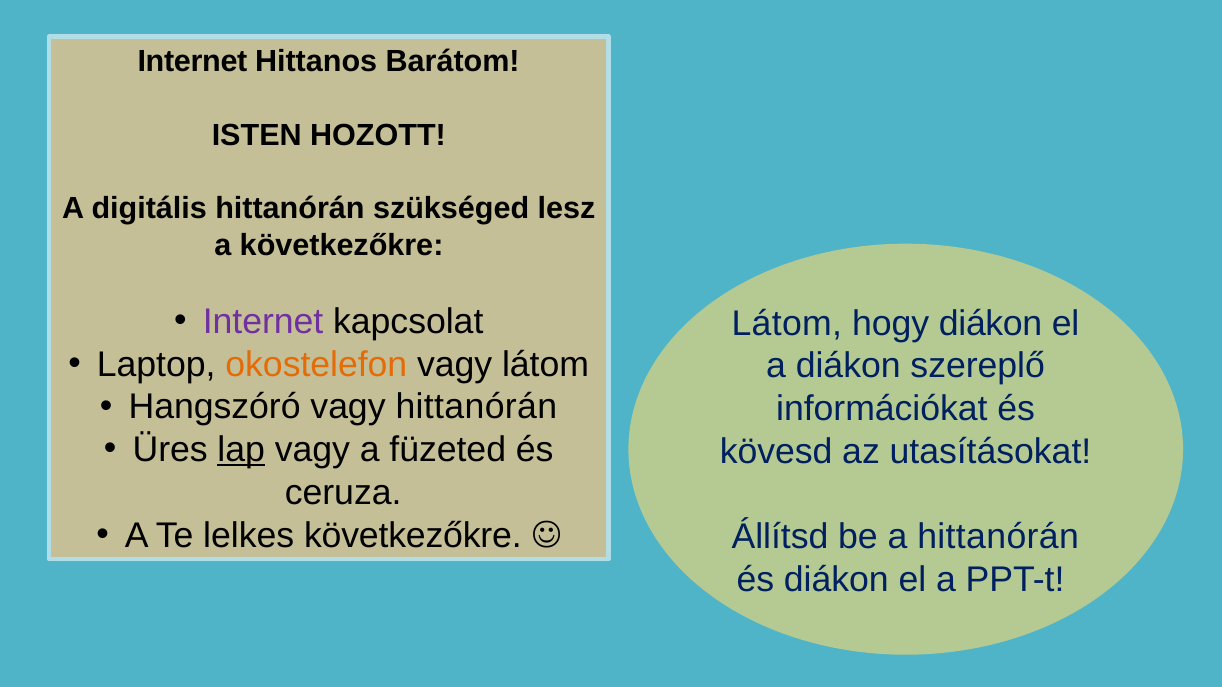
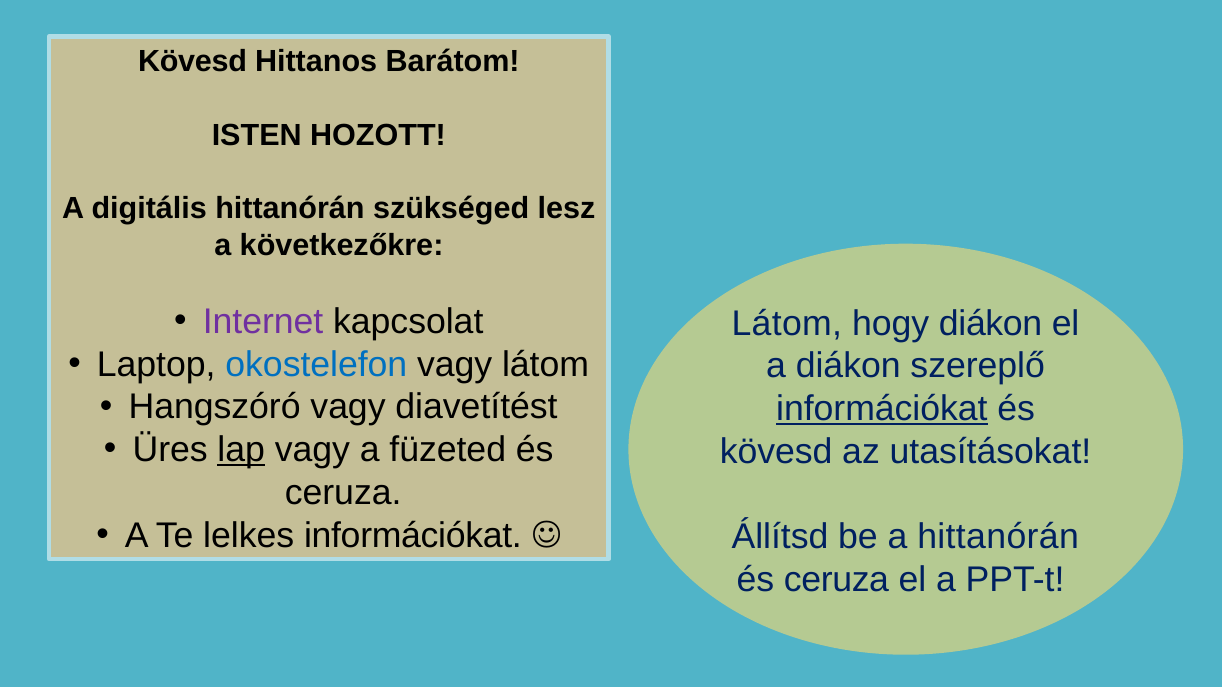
Internet: Internet -> Kövesd (192, 62)
okostelefon colour: orange -> blue (316, 365)
vagy hittanórán: hittanórán -> diavetítést (477, 407)
információkat underline: none -> present (882, 409)
lelkes következőkre: következőkre -> információkat (413, 536)
diákon: diákon -> ceruza (836, 580)
